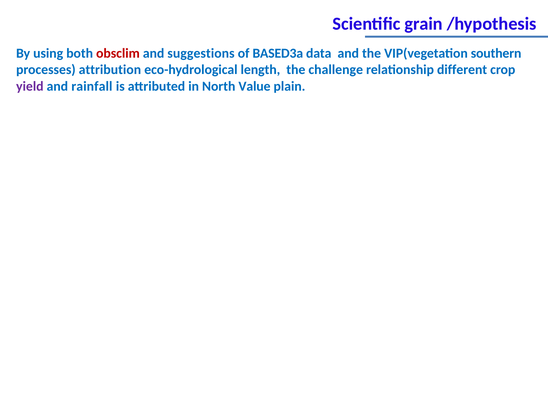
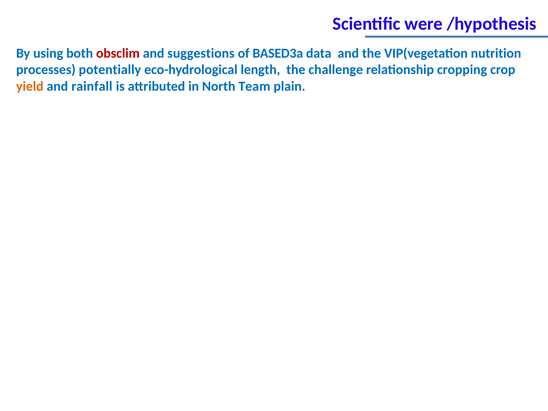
grain: grain -> were (424, 24)
southern: southern -> nutrition (496, 53)
attribution: attribution -> potentially (110, 70)
different: different -> cropping (462, 70)
yield colour: purple -> orange (30, 86)
Value: Value -> Team (254, 86)
